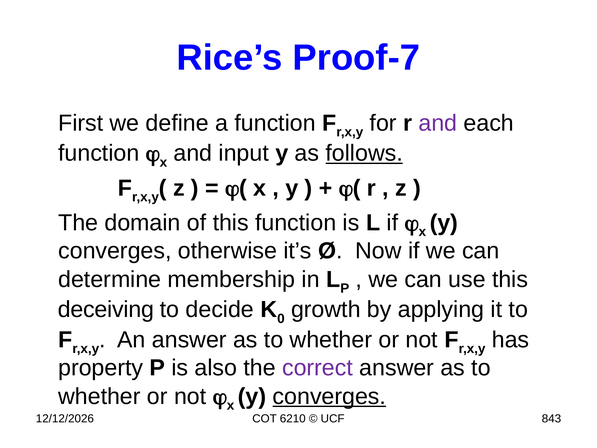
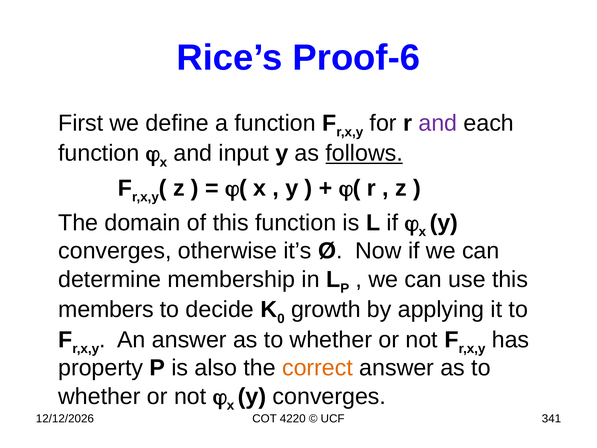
Proof-7: Proof-7 -> Proof-6 (356, 58)
deceiving: deceiving -> members (106, 309)
correct colour: purple -> orange (317, 368)
converges underline: present -> none (329, 396)
6210: 6210 -> 4220 (293, 419)
843: 843 -> 341 (551, 419)
